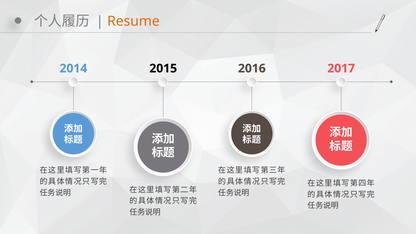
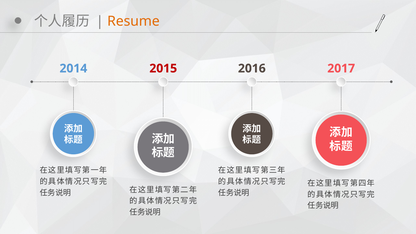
2015 colour: black -> red (163, 68)
